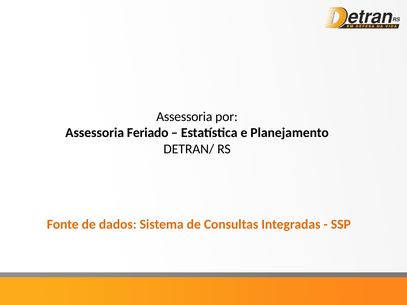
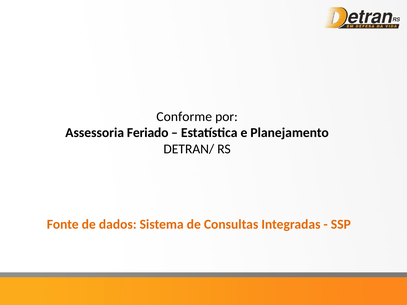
Assessoria: Assessoria -> Conforme (184, 117)
